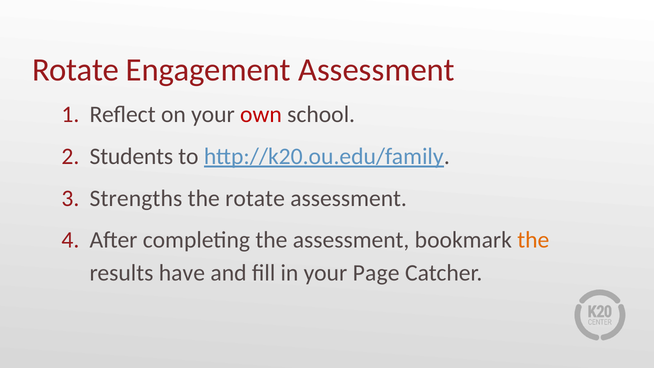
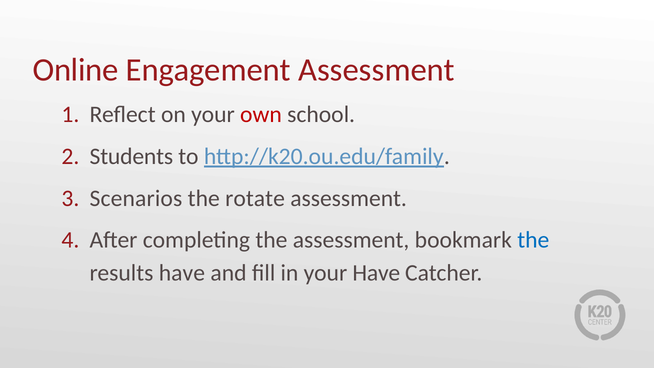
Rotate: Rotate -> Online (76, 70)
Strengths: Strengths -> Scenarios (136, 198)
the colour: orange -> blue (533, 240)
your Page: Page -> Have (376, 273)
